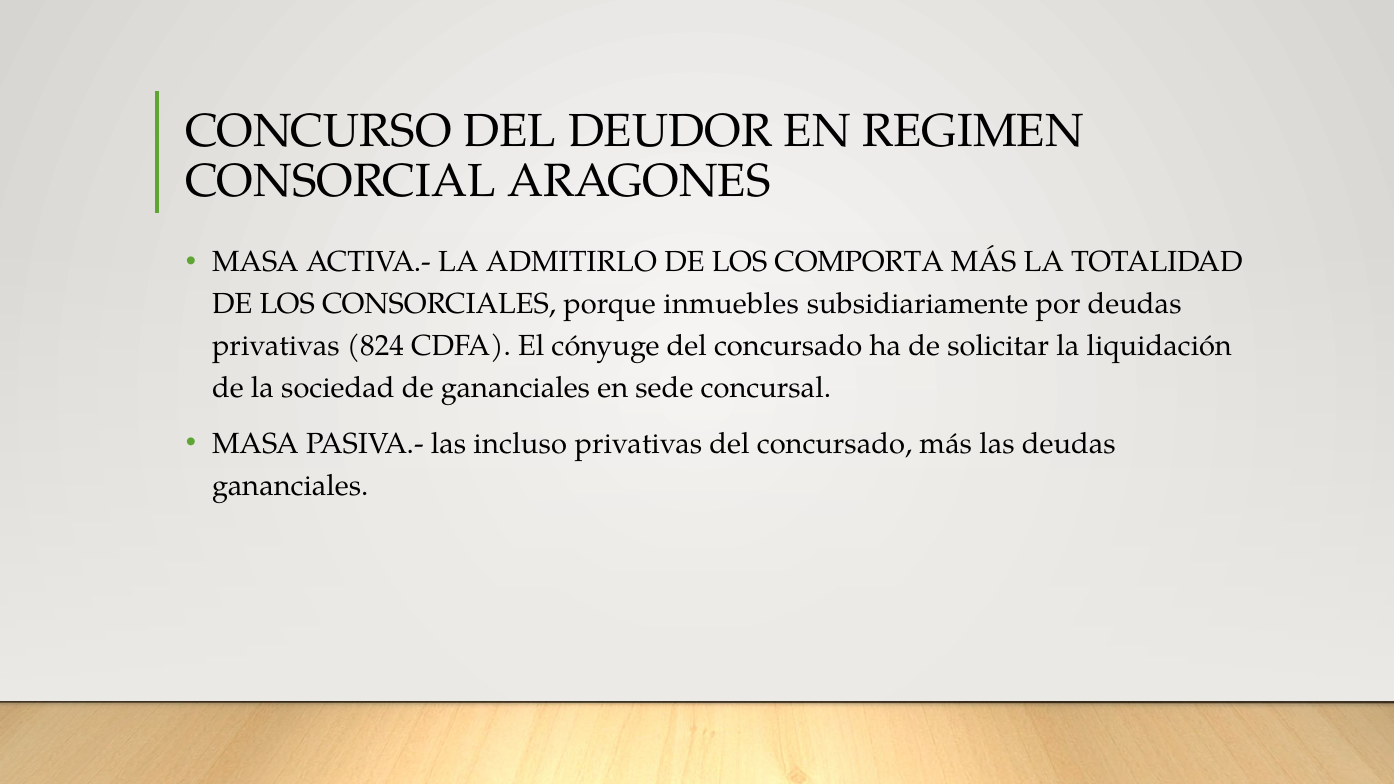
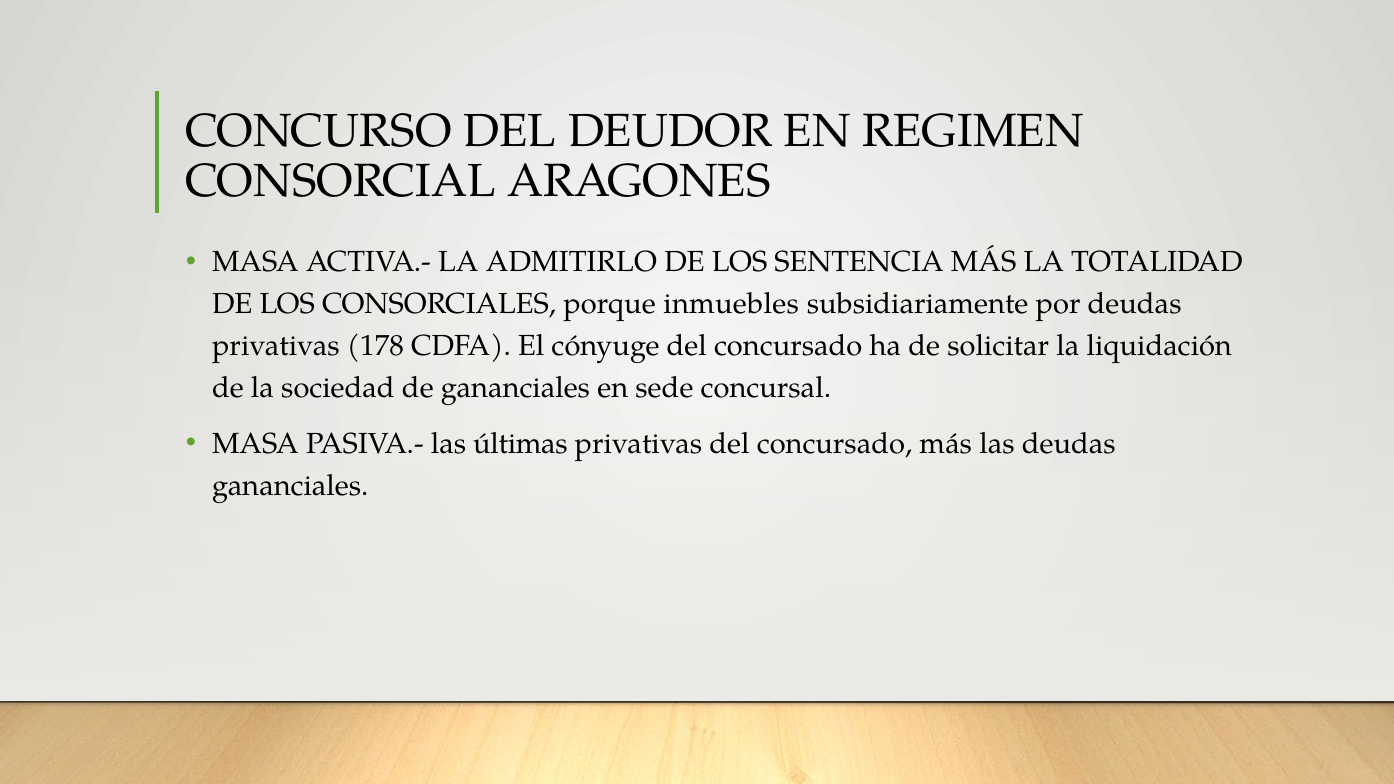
COMPORTA: COMPORTA -> SENTENCIA (859, 262)
824: 824 -> 178 (375, 346)
incluso: incluso -> últimas (521, 444)
